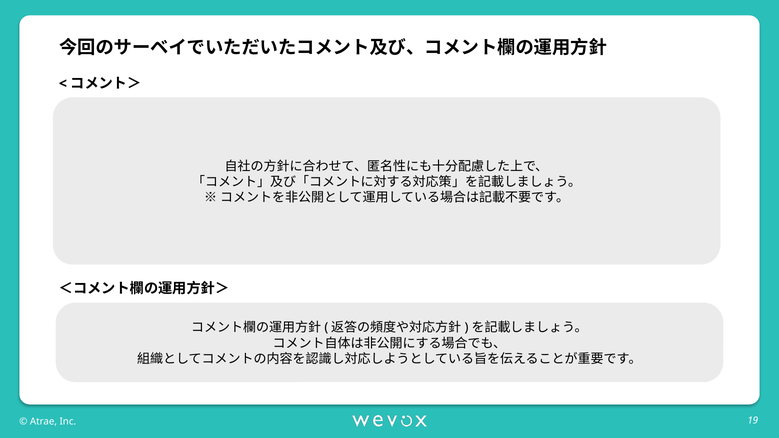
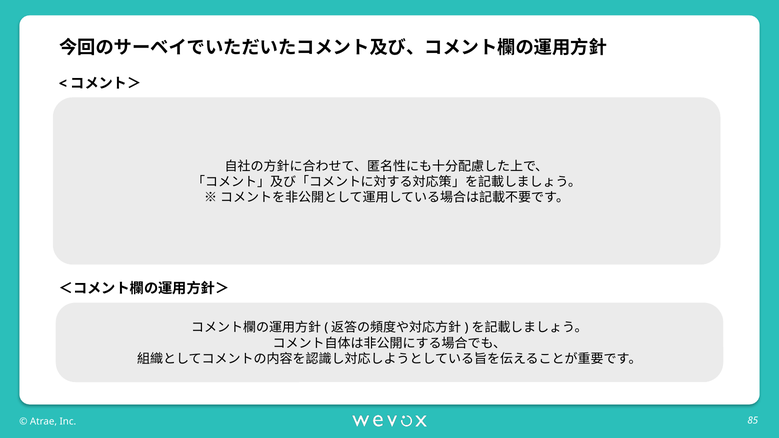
19: 19 -> 85 (753, 421)
